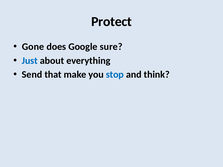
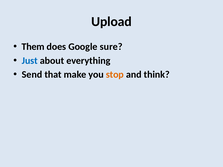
Protect: Protect -> Upload (111, 22)
Gone: Gone -> Them (33, 47)
stop colour: blue -> orange (115, 75)
